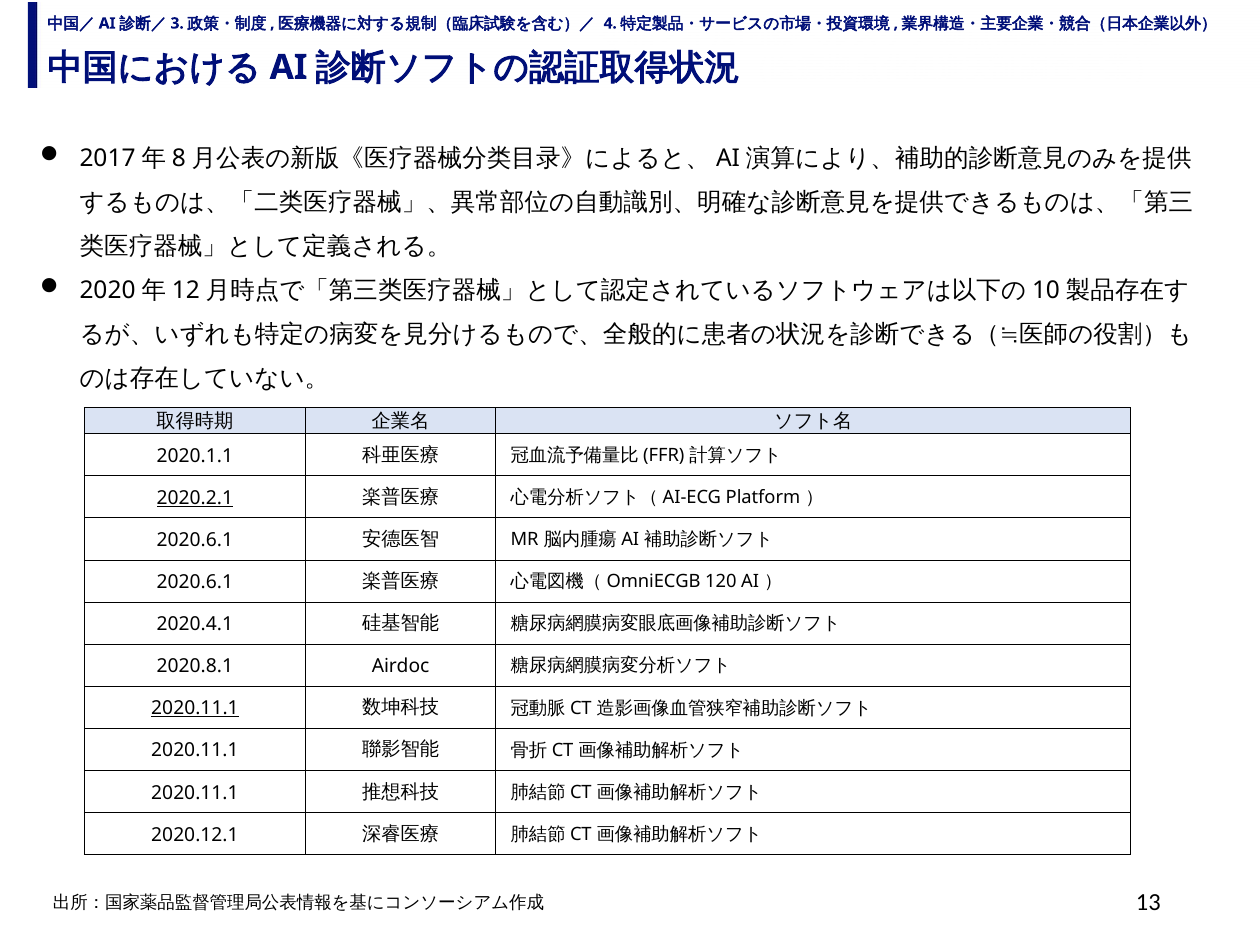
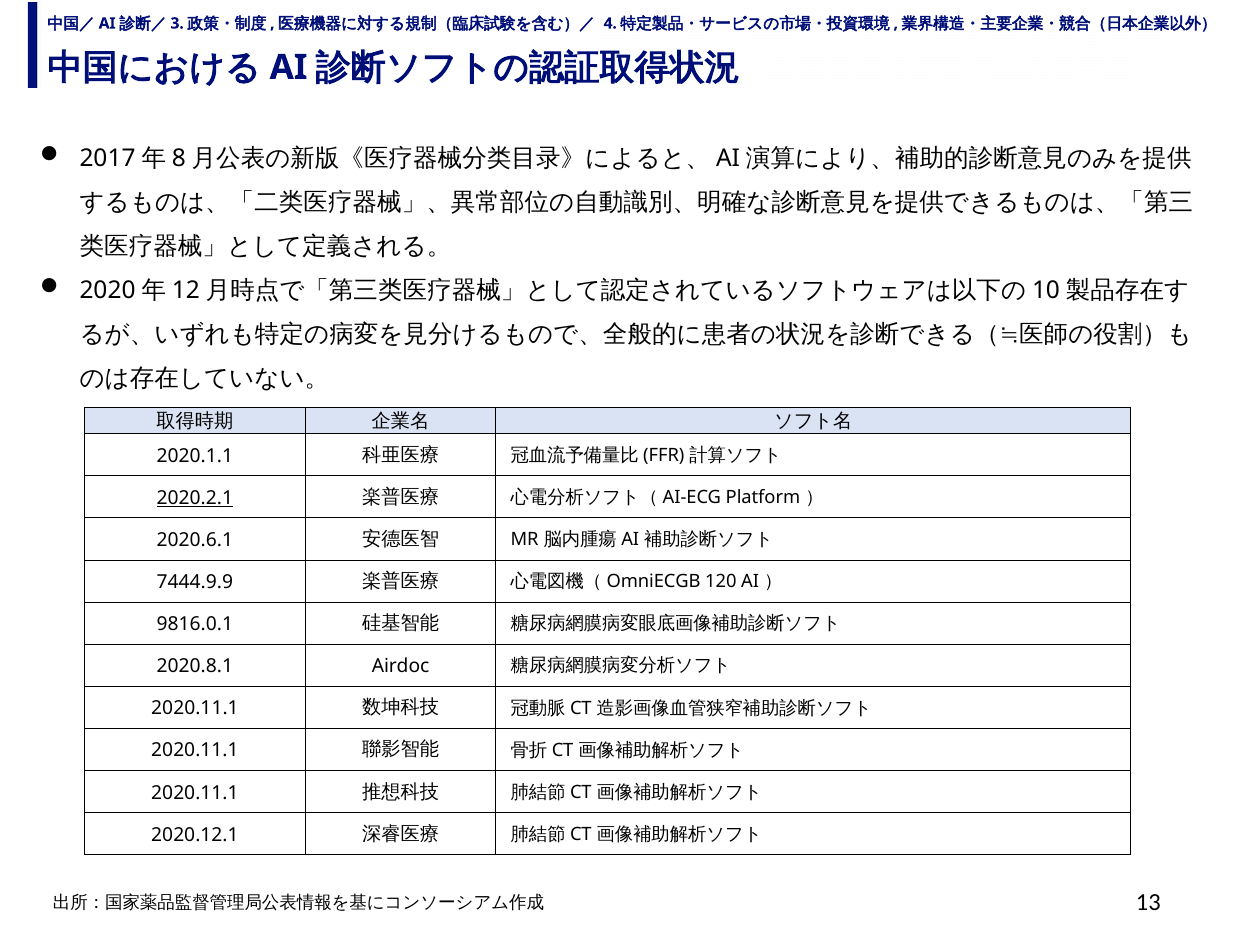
2020.6.1: 2020.6.1 -> 7444.9.9 (195, 582)
2020.4.1: 2020.4.1 -> 9816.0.1 (195, 624)
2020.11.1 underline: present -> none (195, 708)
